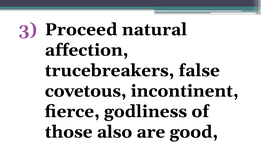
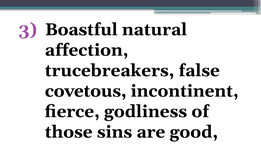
Proceed: Proceed -> Boastful (81, 30)
also: also -> sins (115, 132)
